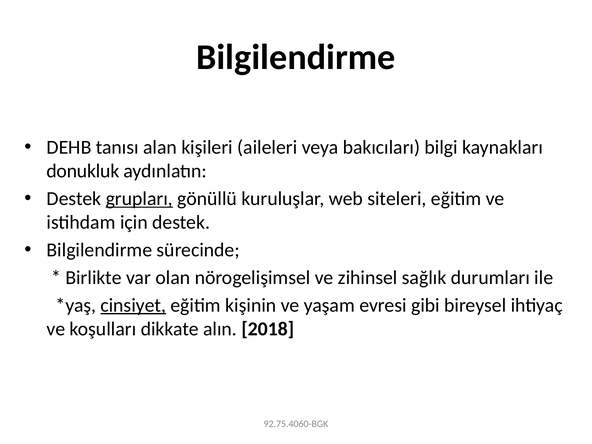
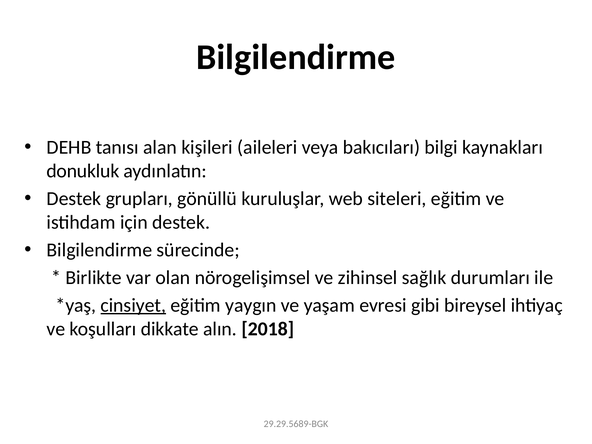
grupları underline: present -> none (139, 199)
kişinin: kişinin -> yaygın (251, 305)
92.75.4060-BGK: 92.75.4060-BGK -> 29.29.5689-BGK (296, 424)
